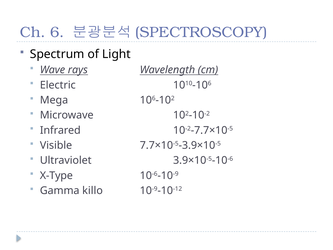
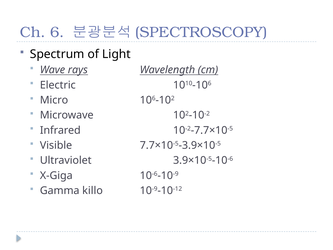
Mega: Mega -> Micro (54, 100)
X-Type: X-Type -> X-Giga (56, 175)
